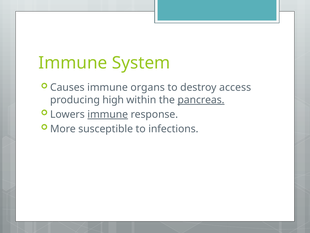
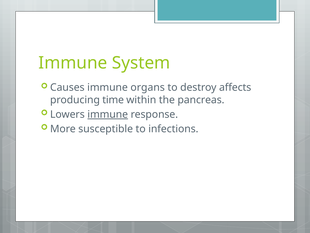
access: access -> affects (235, 87)
high: high -> time (113, 100)
pancreas underline: present -> none (201, 100)
